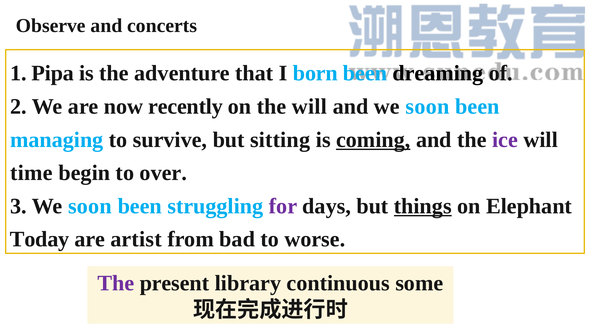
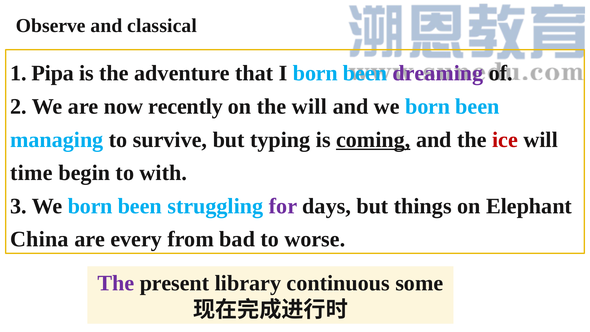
concerts: concerts -> classical (162, 26)
dreaming colour: black -> purple (438, 73)
and we soon: soon -> born (428, 106)
sitting: sitting -> typing (280, 140)
ice colour: purple -> red (505, 140)
over: over -> with (163, 173)
3 We soon: soon -> born (90, 206)
things underline: present -> none (423, 206)
Today: Today -> China (39, 239)
artist: artist -> every (136, 239)
